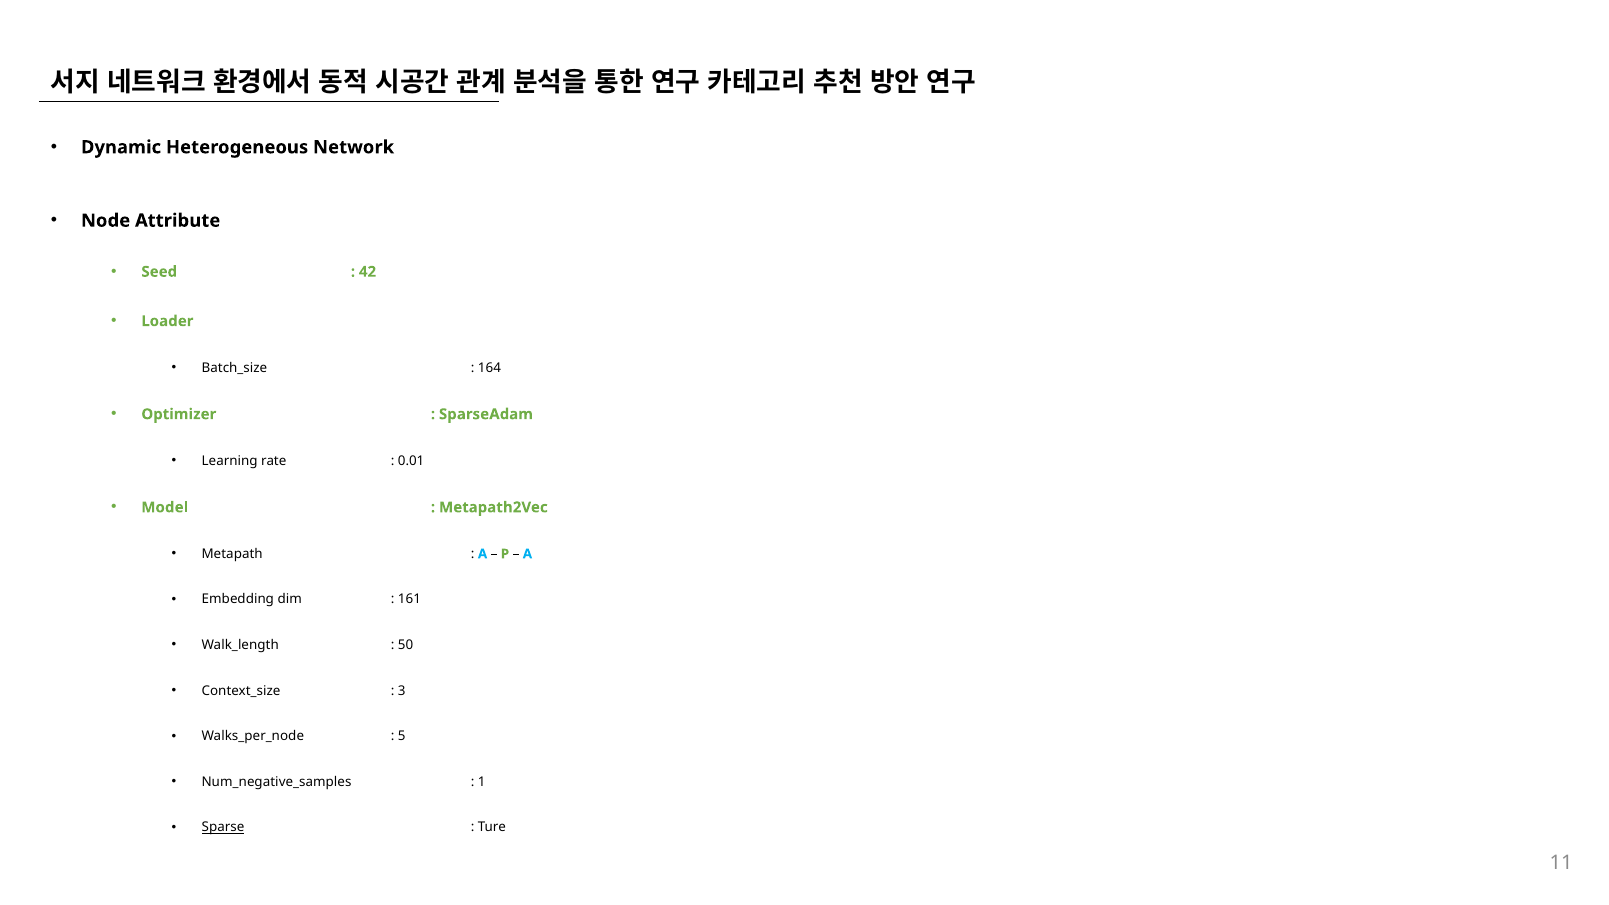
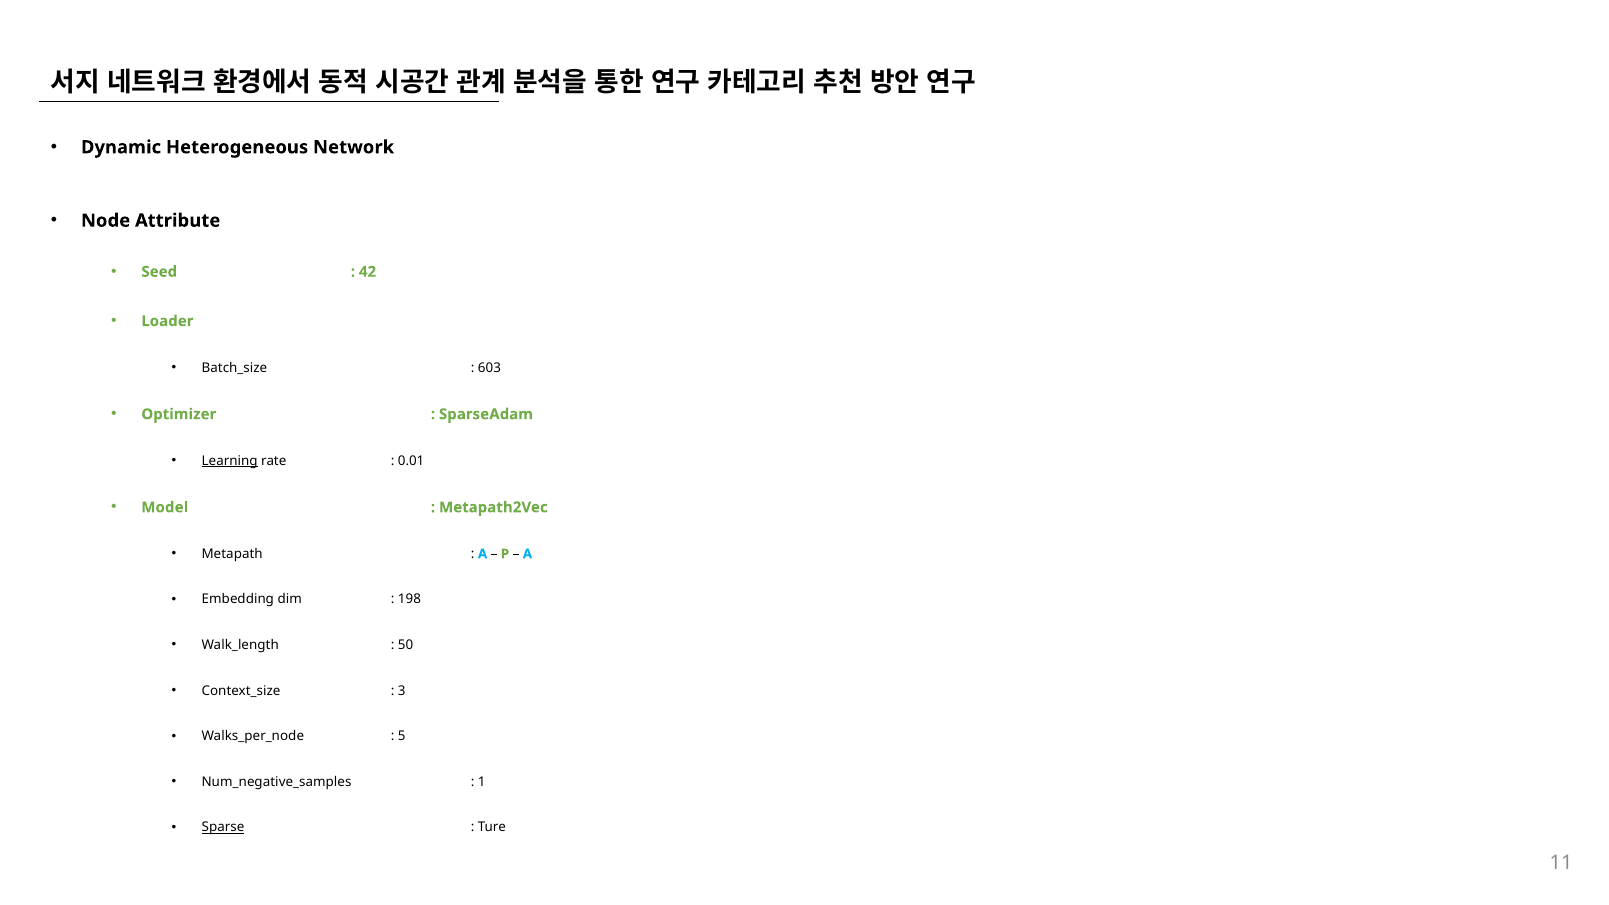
164: 164 -> 603 (489, 368)
Learning underline: none -> present (230, 461)
161: 161 -> 198 (409, 600)
